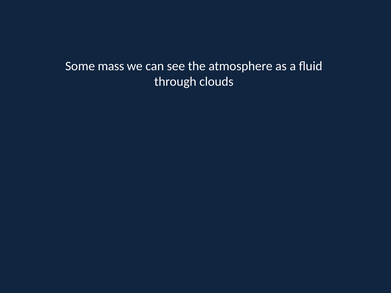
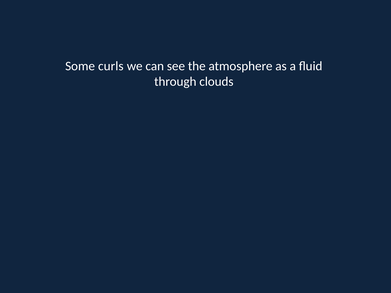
mass: mass -> curls (111, 66)
